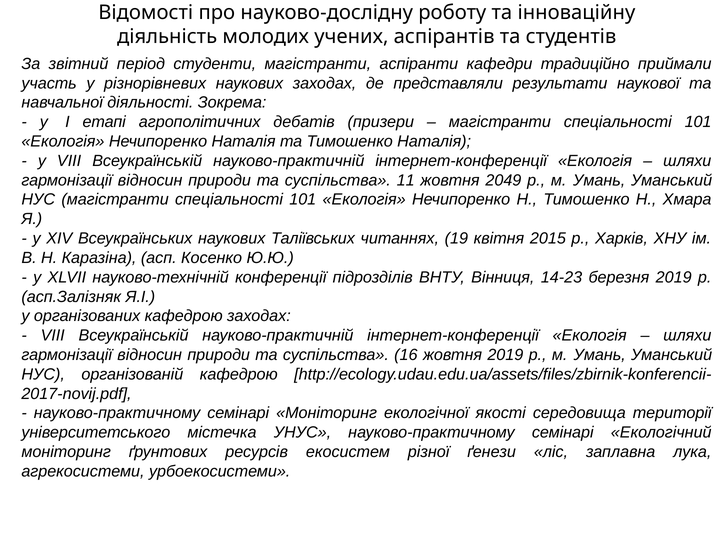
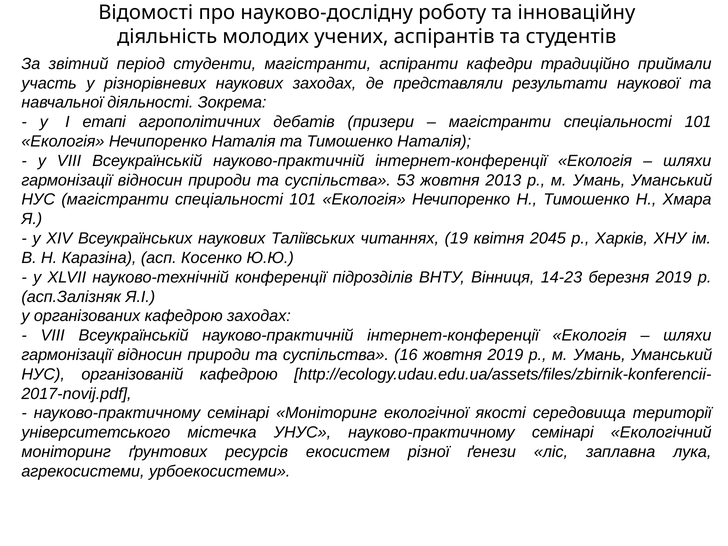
11: 11 -> 53 (406, 180)
2049: 2049 -> 2013 (503, 180)
2015: 2015 -> 2045 (548, 238)
